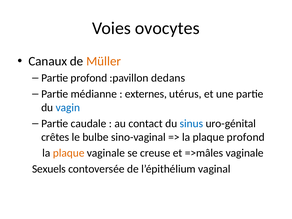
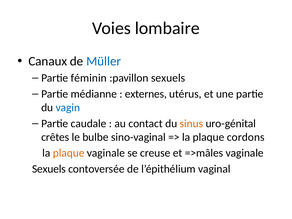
ovocytes: ovocytes -> lombaire (167, 28)
Müller colour: orange -> blue (104, 61)
Partie profond: profond -> féminin (89, 78)
:pavillon dedans: dedans -> sexuels (168, 78)
sinus colour: blue -> orange (191, 123)
plaque profond: profond -> cordons (246, 137)
